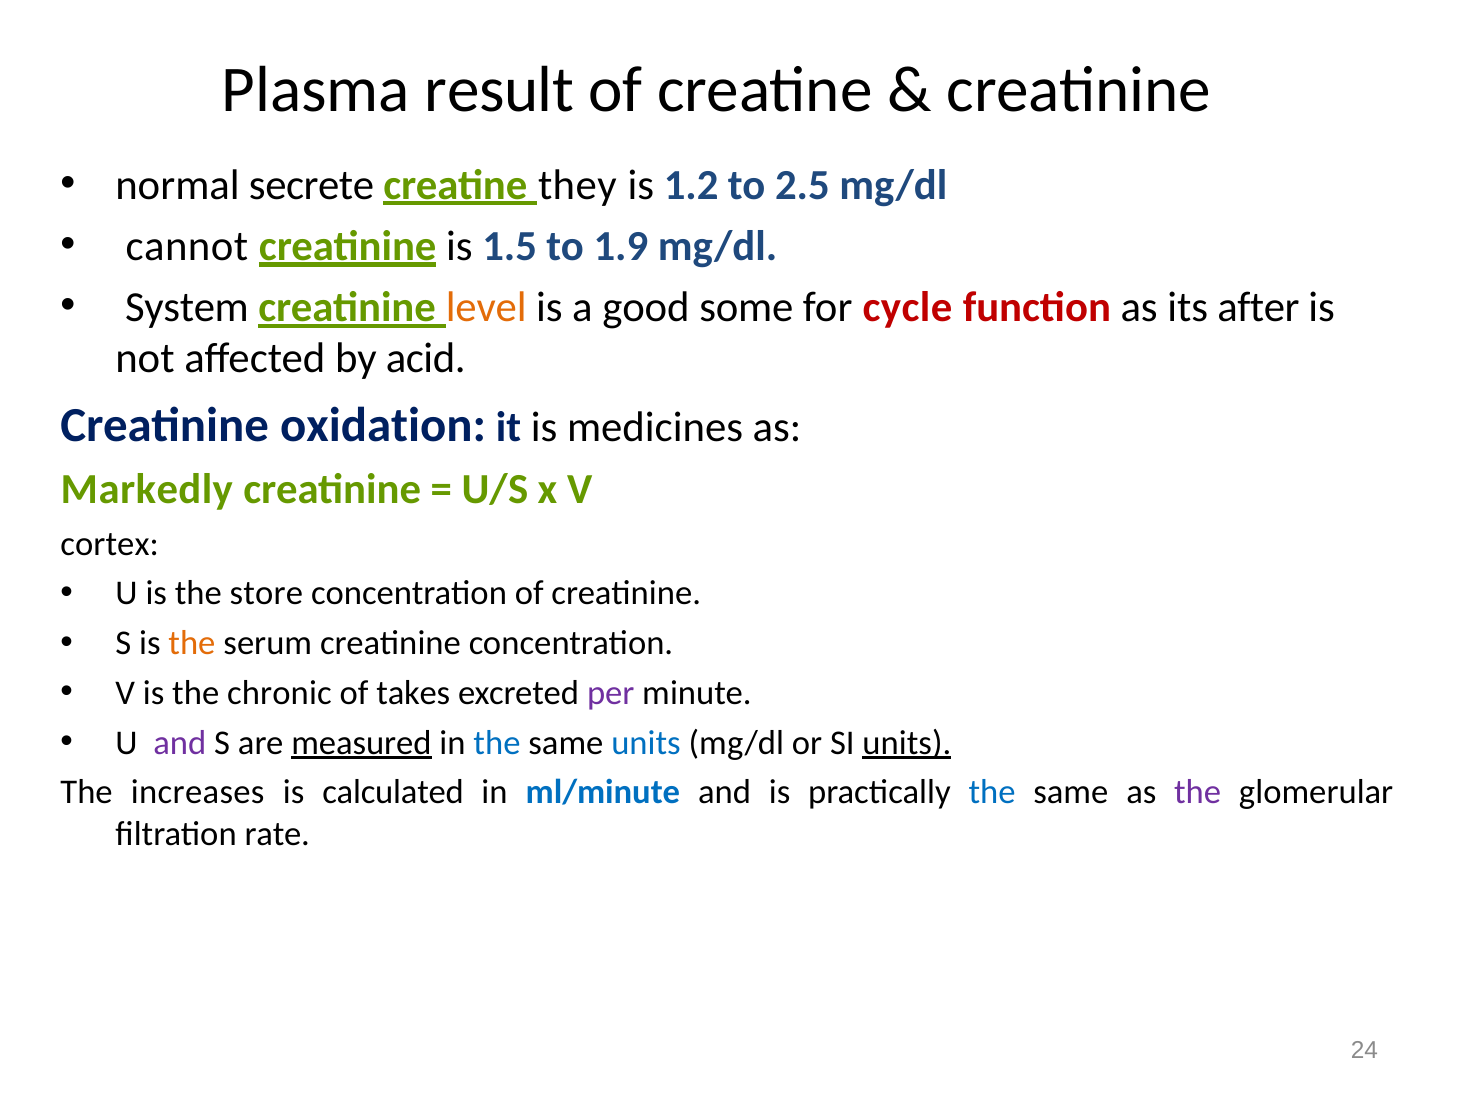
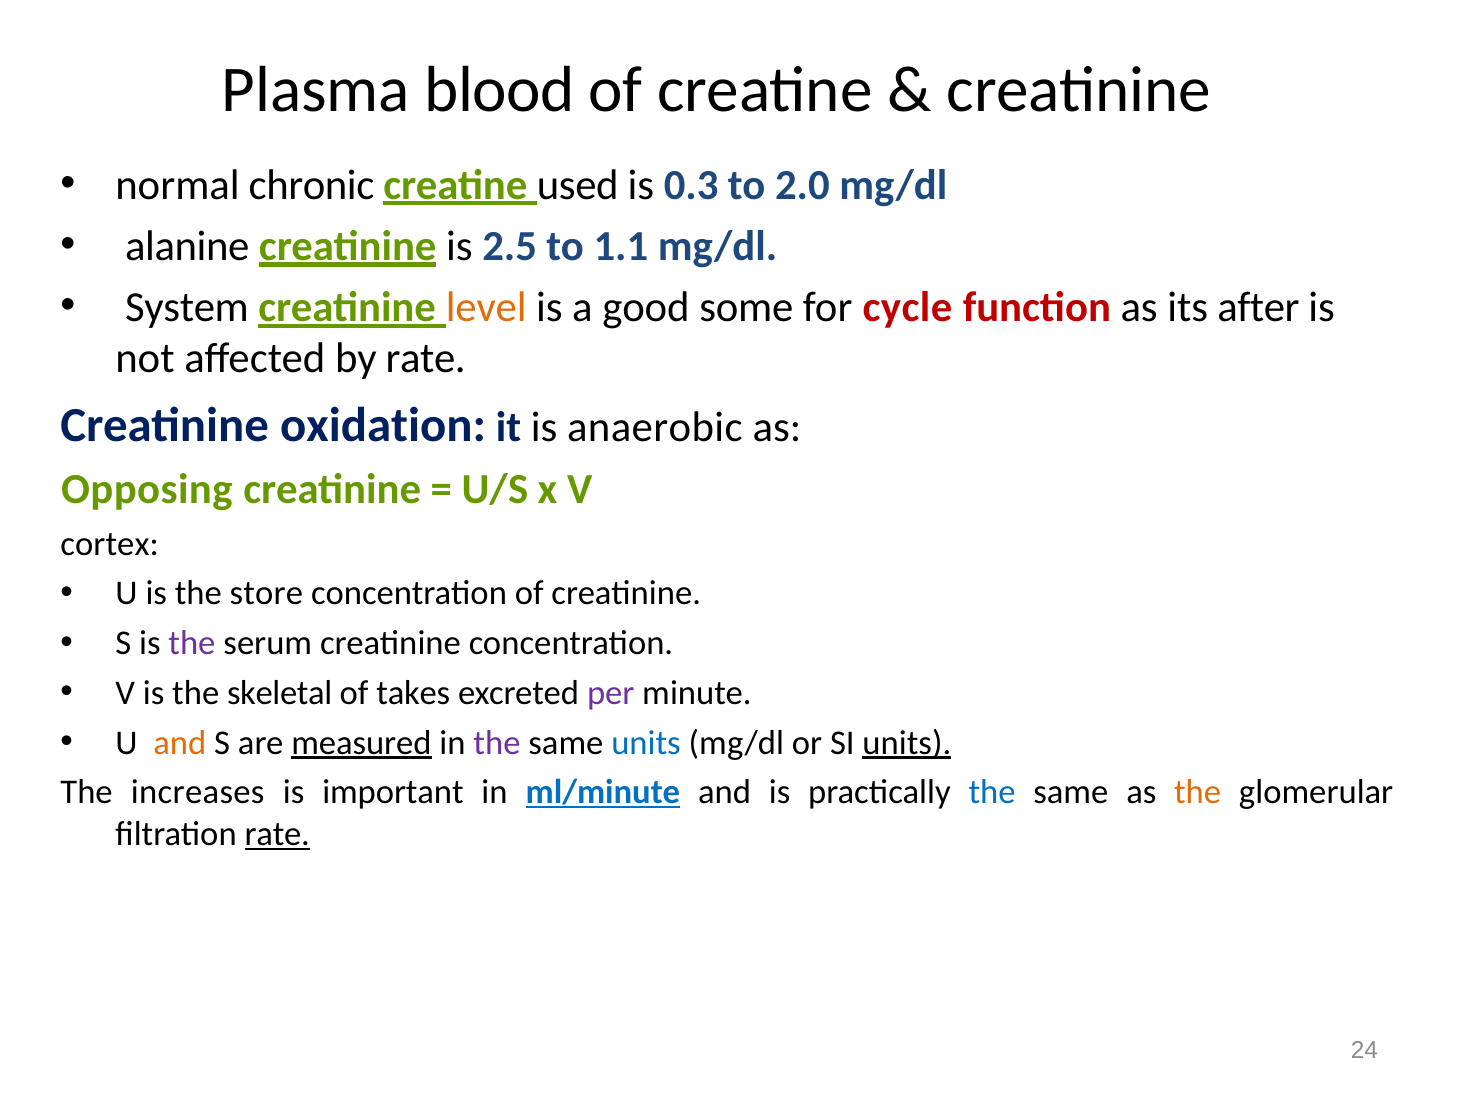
result: result -> blood (500, 90)
secrete: secrete -> chronic (312, 185)
they: they -> used (578, 185)
1.2: 1.2 -> 0.3 (691, 185)
2.5: 2.5 -> 2.0 (802, 185)
cannot: cannot -> alanine (187, 246)
1.5: 1.5 -> 2.5 (510, 246)
1.9: 1.9 -> 1.1 (621, 246)
by acid: acid -> rate (426, 358)
medicines: medicines -> anaerobic (655, 427)
Markedly: Markedly -> Opposing (147, 489)
the colour: orange -> purple (192, 643)
chronic: chronic -> skeletal (280, 693)
and colour: purple -> orange (180, 742)
the colour: blue -> purple (497, 742)
calculated: calculated -> important (393, 792)
ml/minute underline: none -> present (603, 792)
the colour: purple -> orange (1198, 792)
rate underline: none -> present (277, 833)
